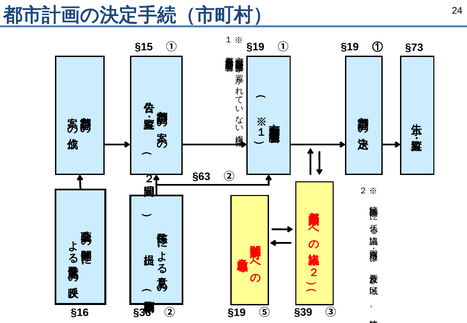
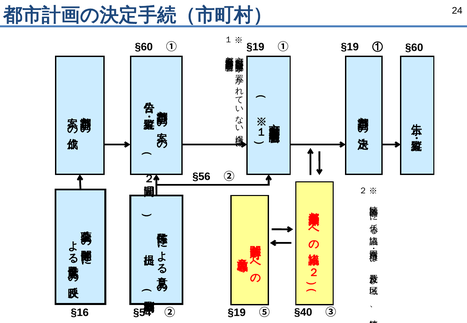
§15: §15 -> §60 (144, 47)
① §73: §73 -> §60 (414, 48)
§63: §63 -> §56 (201, 177)
§36: §36 -> §54 (142, 313)
§39: §39 -> §40 (303, 313)
